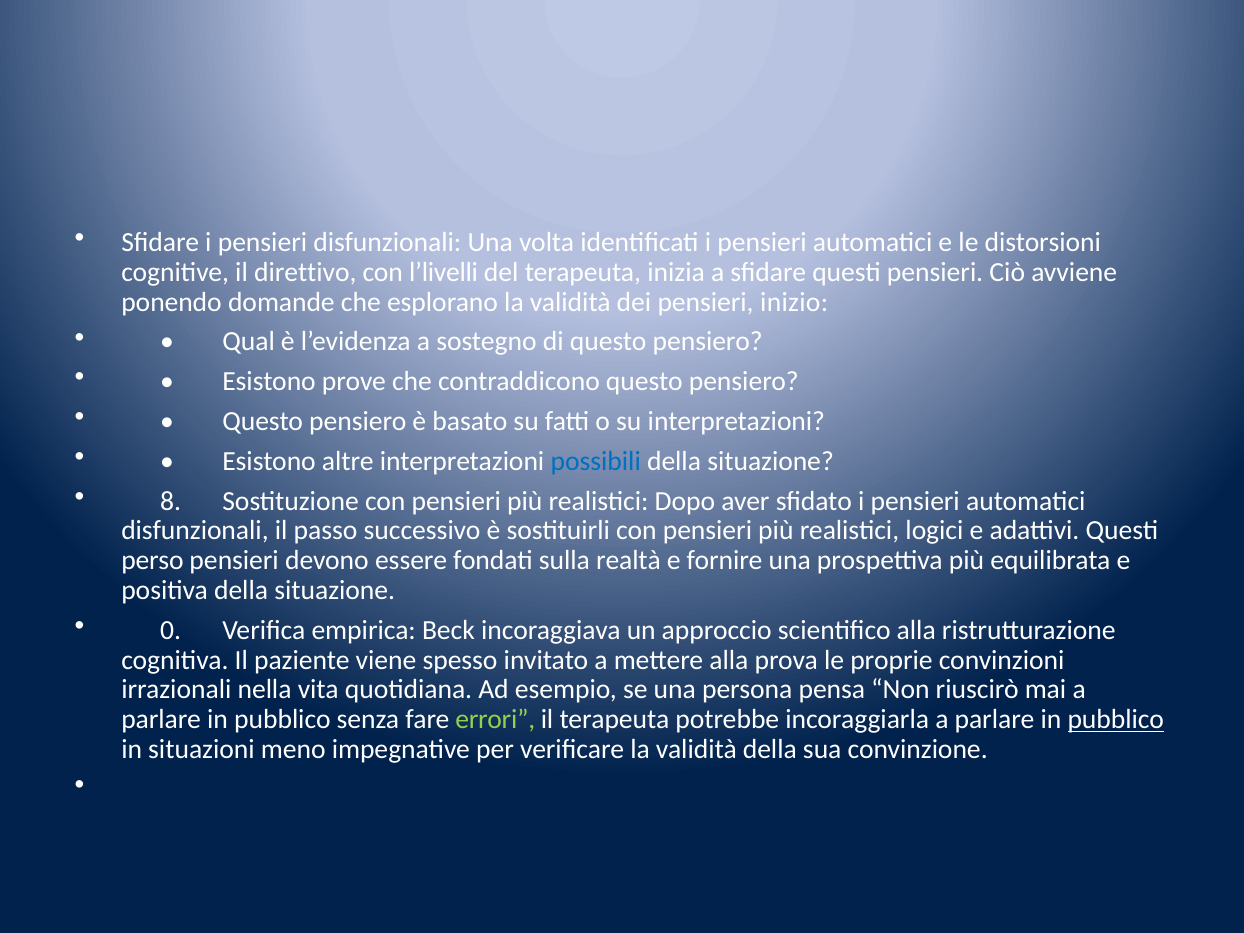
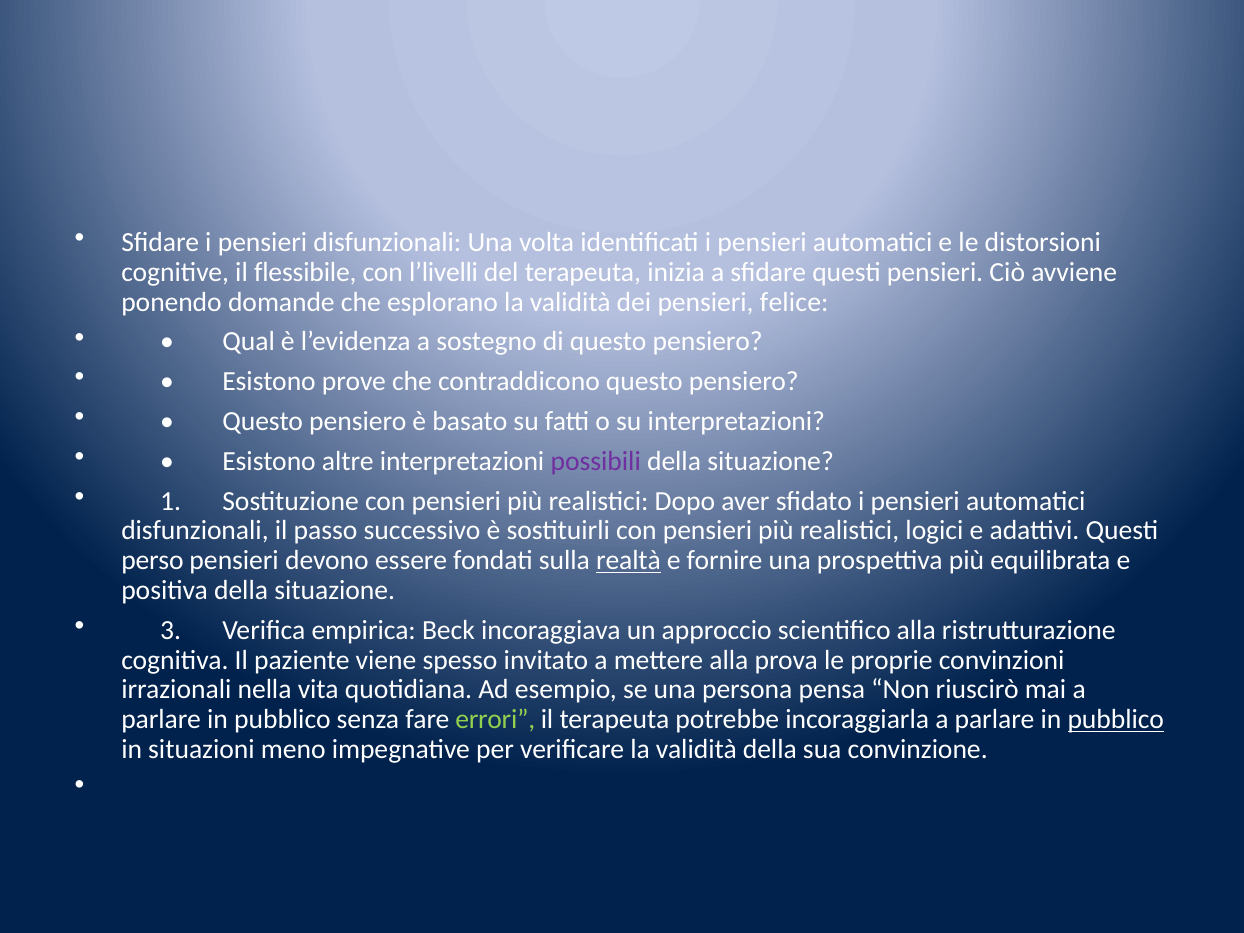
direttivo: direttivo -> flessibile (305, 272)
inizio: inizio -> felice (794, 302)
possibili colour: blue -> purple (596, 461)
8: 8 -> 1 (171, 501)
realtà underline: none -> present (628, 561)
0: 0 -> 3 (171, 630)
